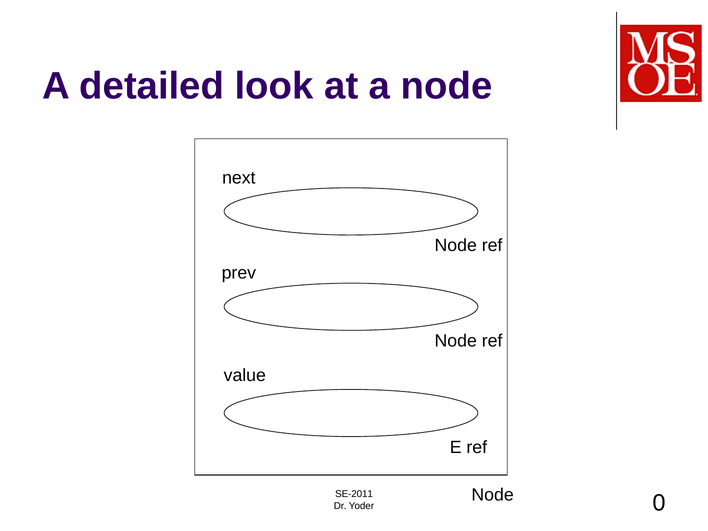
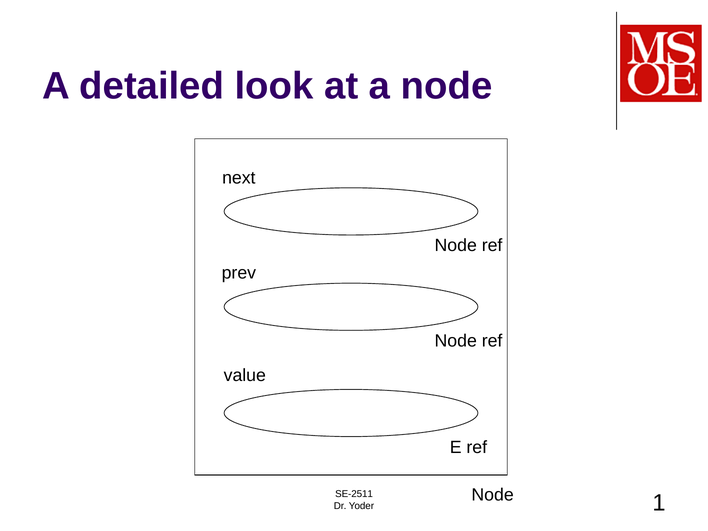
SE-2011: SE-2011 -> SE-2511 (354, 494)
0: 0 -> 1 (659, 503)
